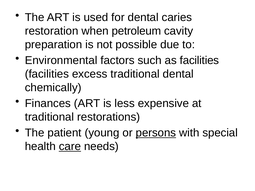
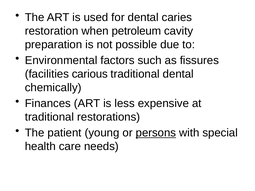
as facilities: facilities -> fissures (199, 60)
excess: excess -> carious (90, 74)
care underline: present -> none (70, 147)
